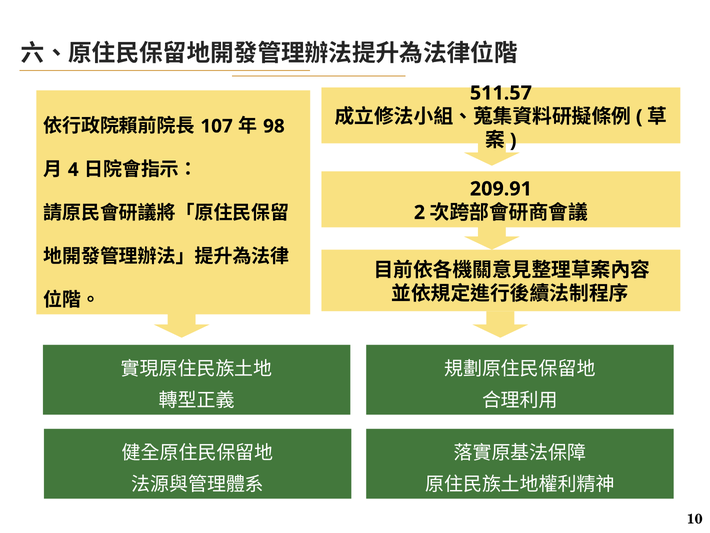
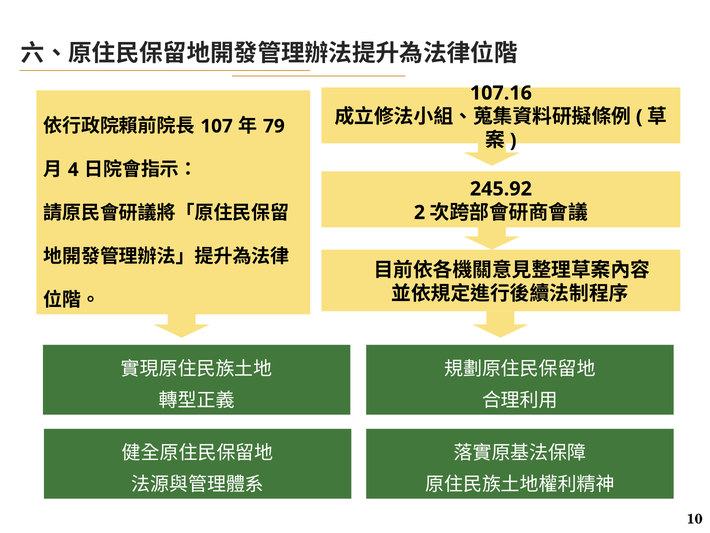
511.57: 511.57 -> 107.16 (501, 93)
98: 98 -> 79 (274, 126)
209.91: 209.91 -> 245.92 (501, 189)
